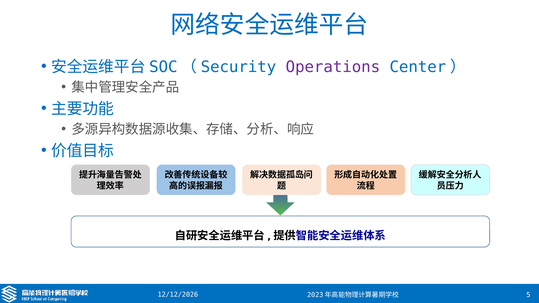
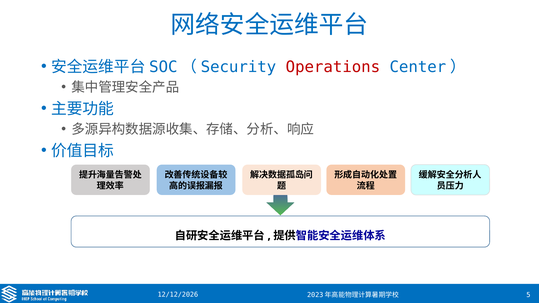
Operations colour: purple -> red (333, 67)
